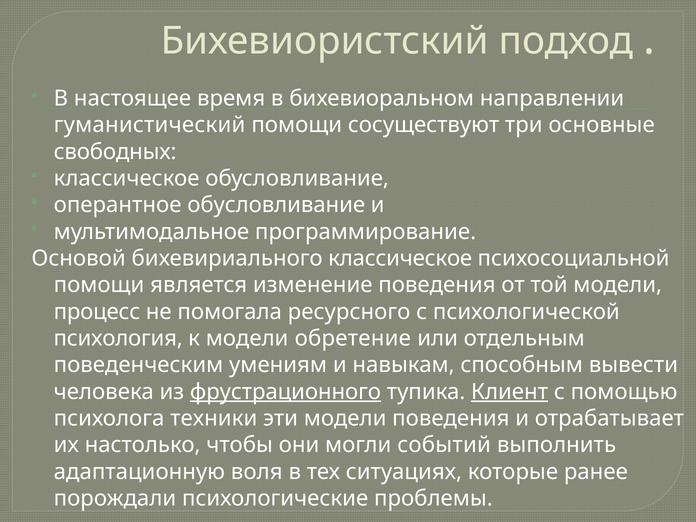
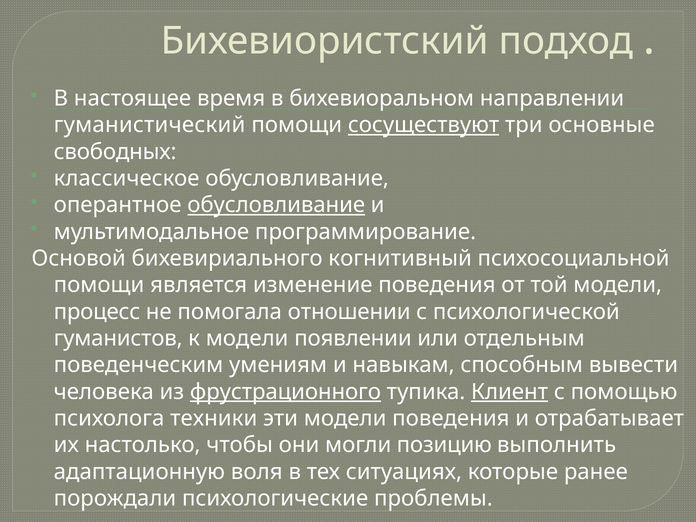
сосуществуют underline: none -> present (424, 125)
обусловливание underline: none -> present (276, 205)
бихевириального классическое: классическое -> когнитивный (400, 258)
ресурсного: ресурсного -> отношении (349, 312)
психология: психология -> гуманистов (118, 338)
обретение: обретение -> появлении (353, 338)
событий: событий -> позицию (444, 445)
